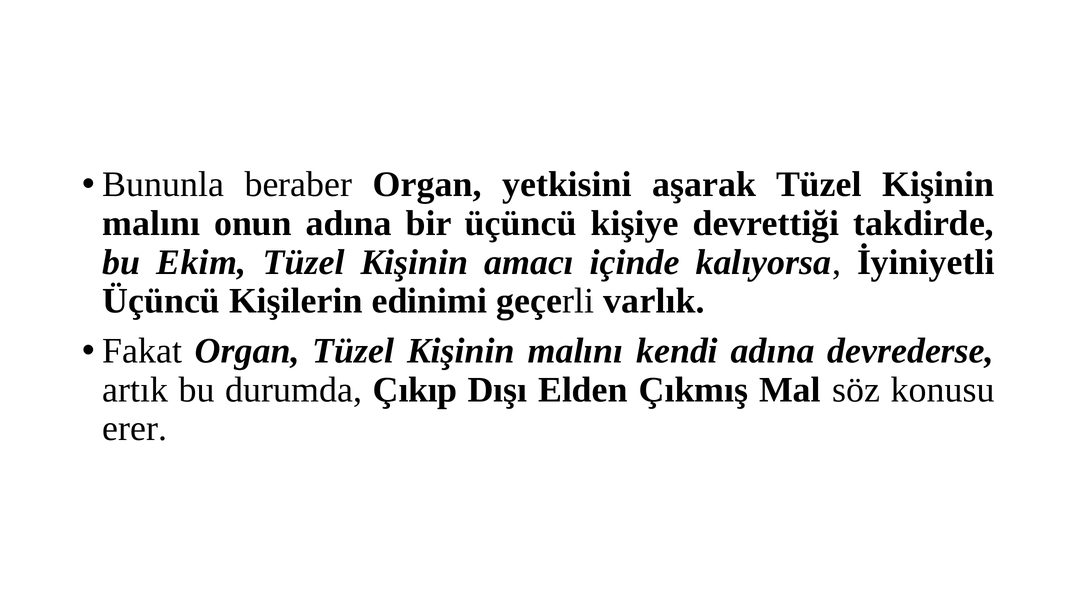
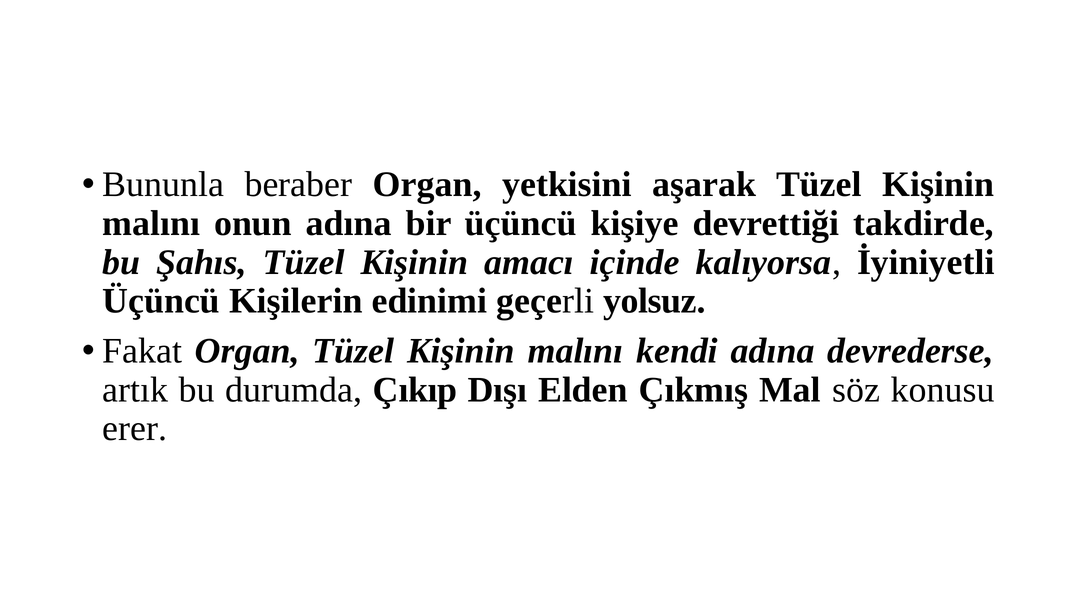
Ekim: Ekim -> Şahıs (201, 262)
varlık: varlık -> yolsuz (654, 301)
